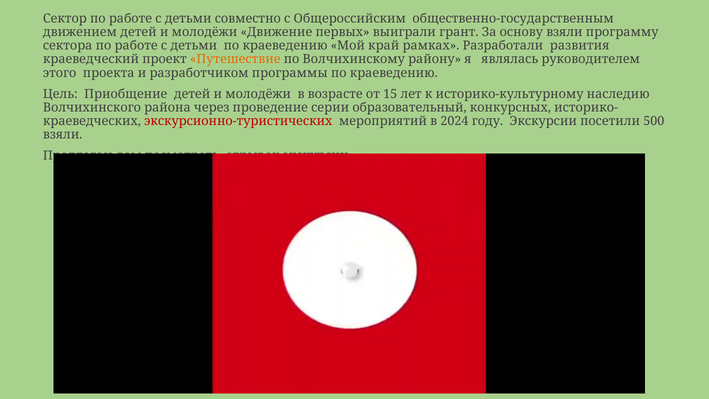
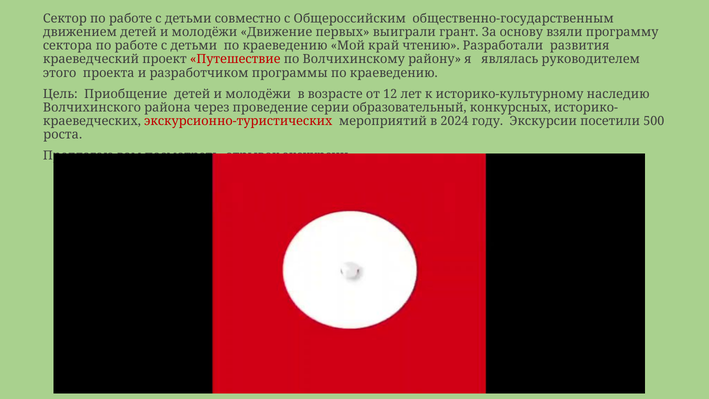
рамках: рамках -> чтению (431, 46)
Путешествие colour: orange -> red (235, 59)
15: 15 -> 12 (390, 94)
взяли: взяли -> роста (63, 135)
